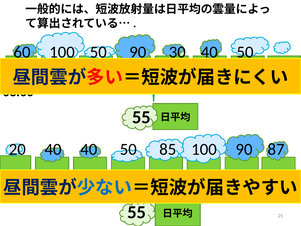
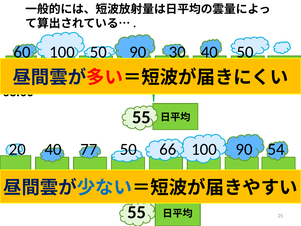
40 40: 40 -> 77 (89, 149)
85: 85 -> 66 (168, 149)
87: 87 -> 54 (276, 149)
